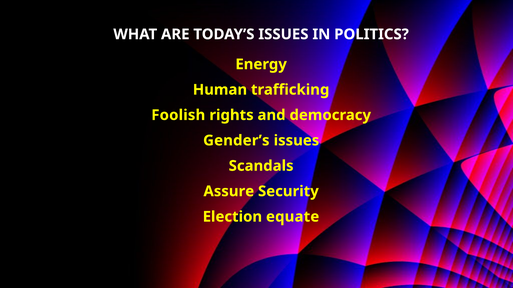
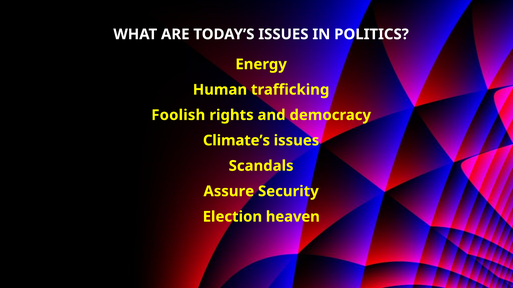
Gender’s: Gender’s -> Climate’s (236, 141)
equate: equate -> heaven (293, 217)
